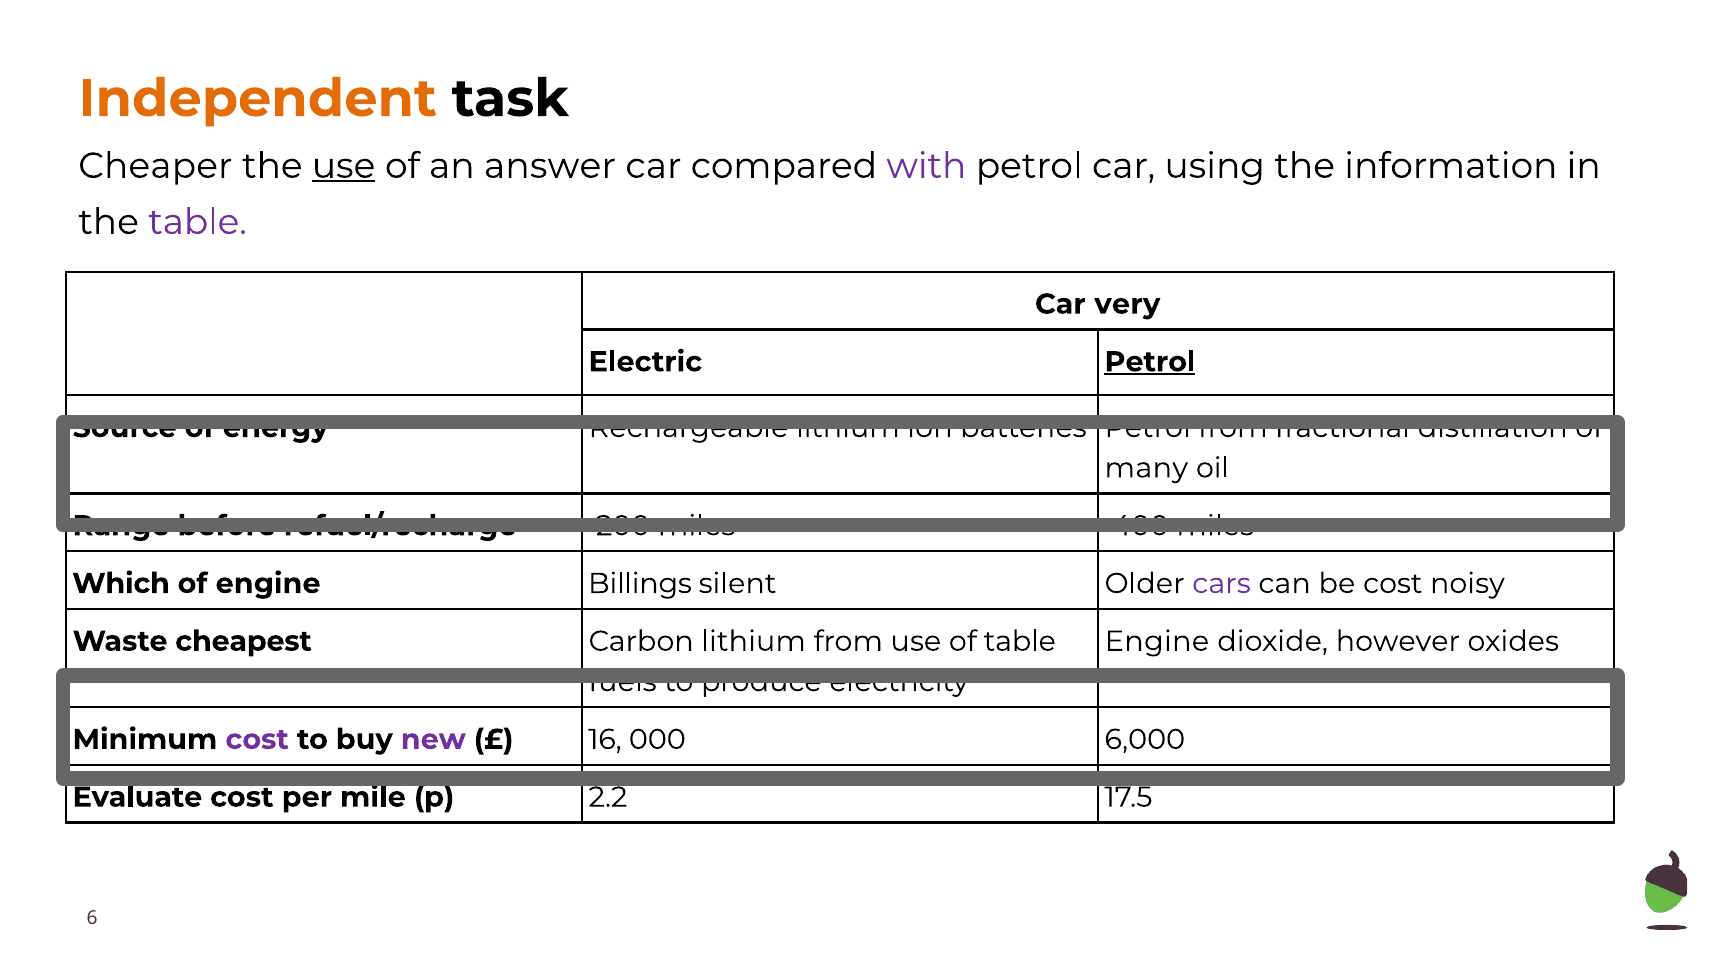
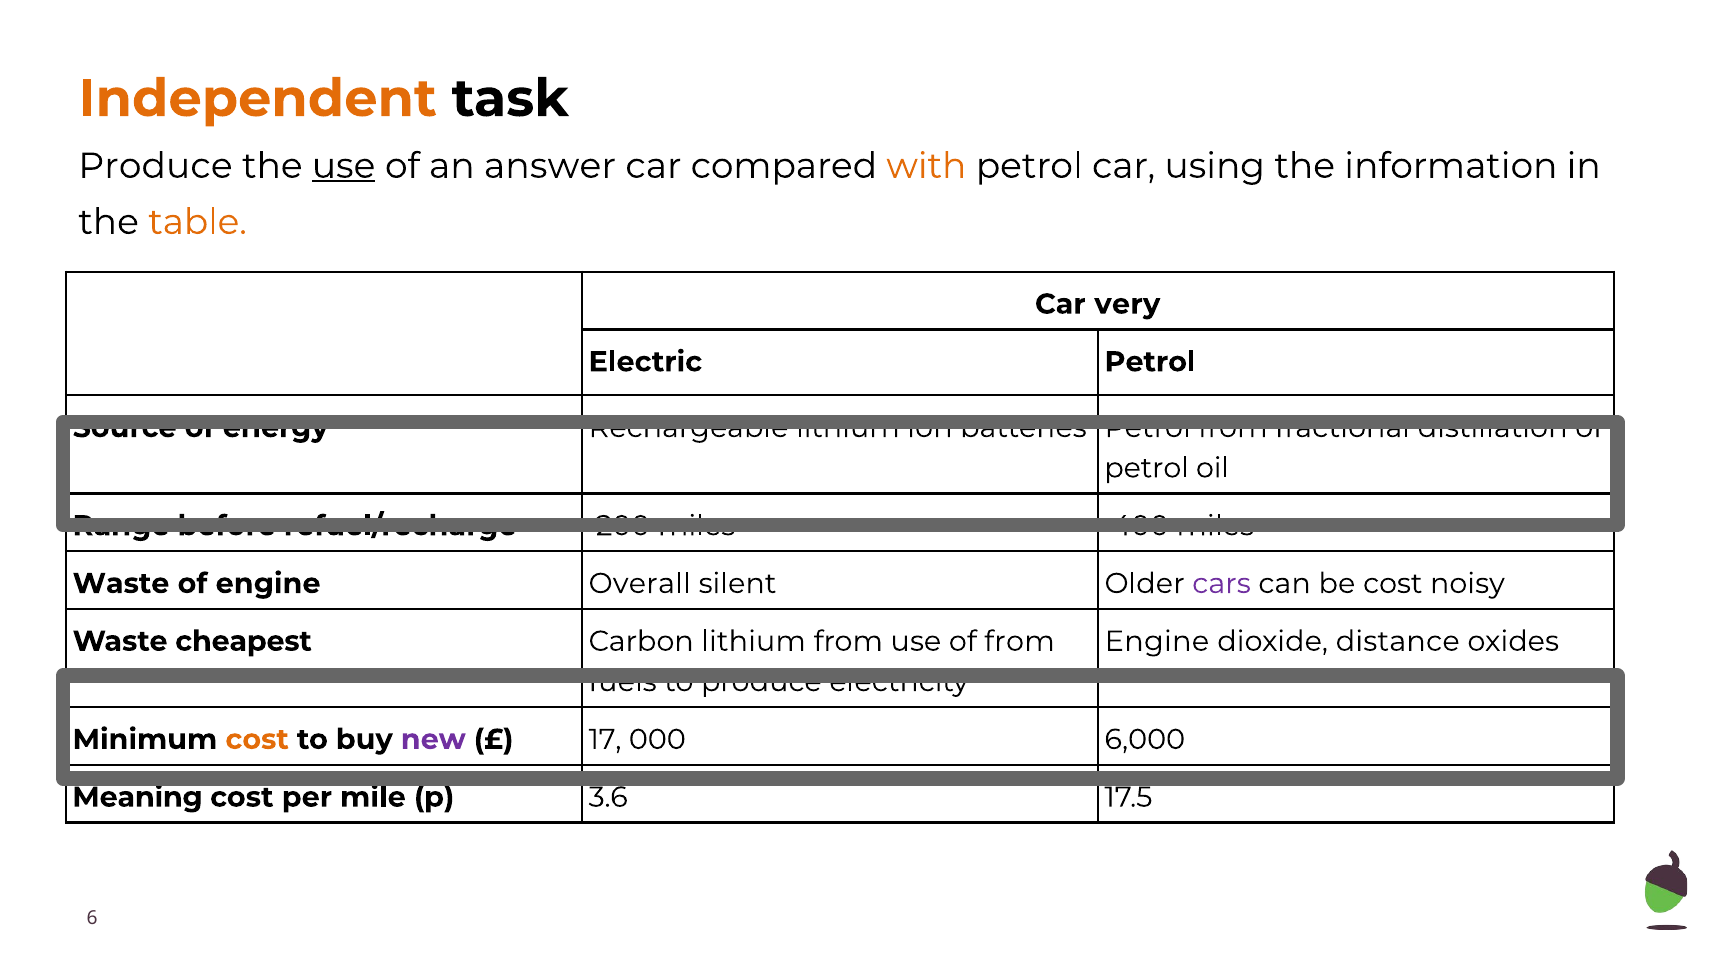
Cheaper: Cheaper -> Produce (155, 166)
with colour: purple -> orange (926, 166)
table colour: purple -> orange (198, 222)
Petrol underline: present -> none (1150, 362)
many: many -> petrol (1147, 468)
Which: Which -> Waste (121, 584)
Billings: Billings -> Overall (640, 584)
of table: table -> from (1020, 641)
however: however -> distance (1398, 641)
cost colour: purple -> orange (257, 739)
16: 16 -> 17 (605, 739)
Evaluate: Evaluate -> Meaning (137, 797)
2.2: 2.2 -> 3.6 (608, 797)
